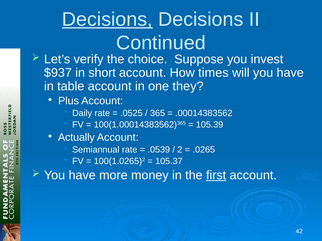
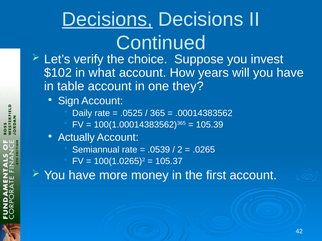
$937: $937 -> $102 (58, 73)
short: short -> what (102, 73)
times: times -> years (213, 73)
Plus: Plus -> Sign (69, 101)
first underline: present -> none (216, 176)
